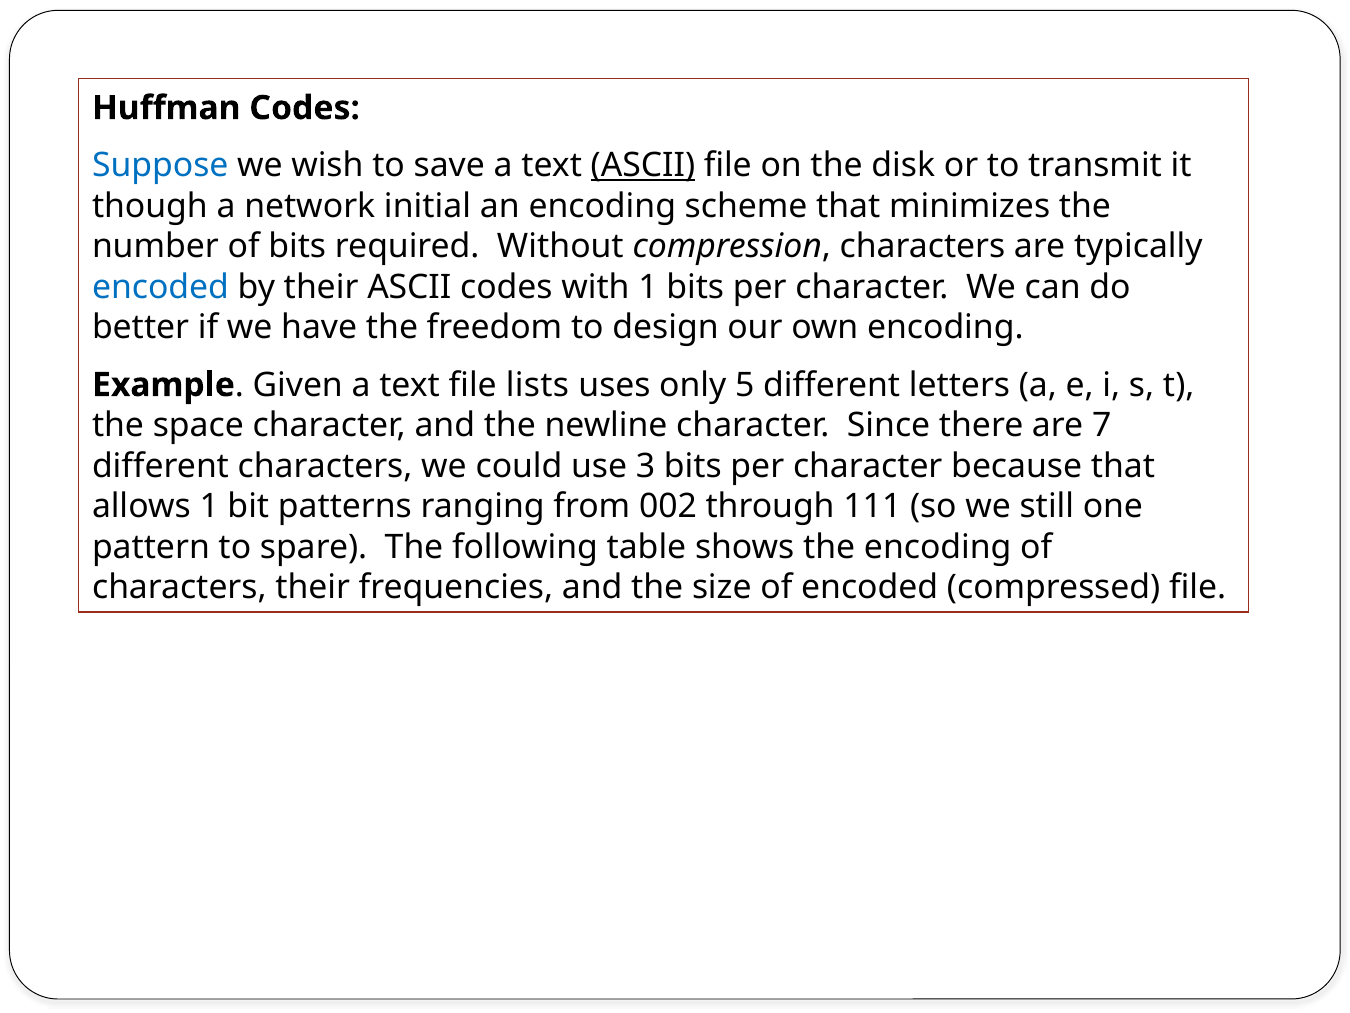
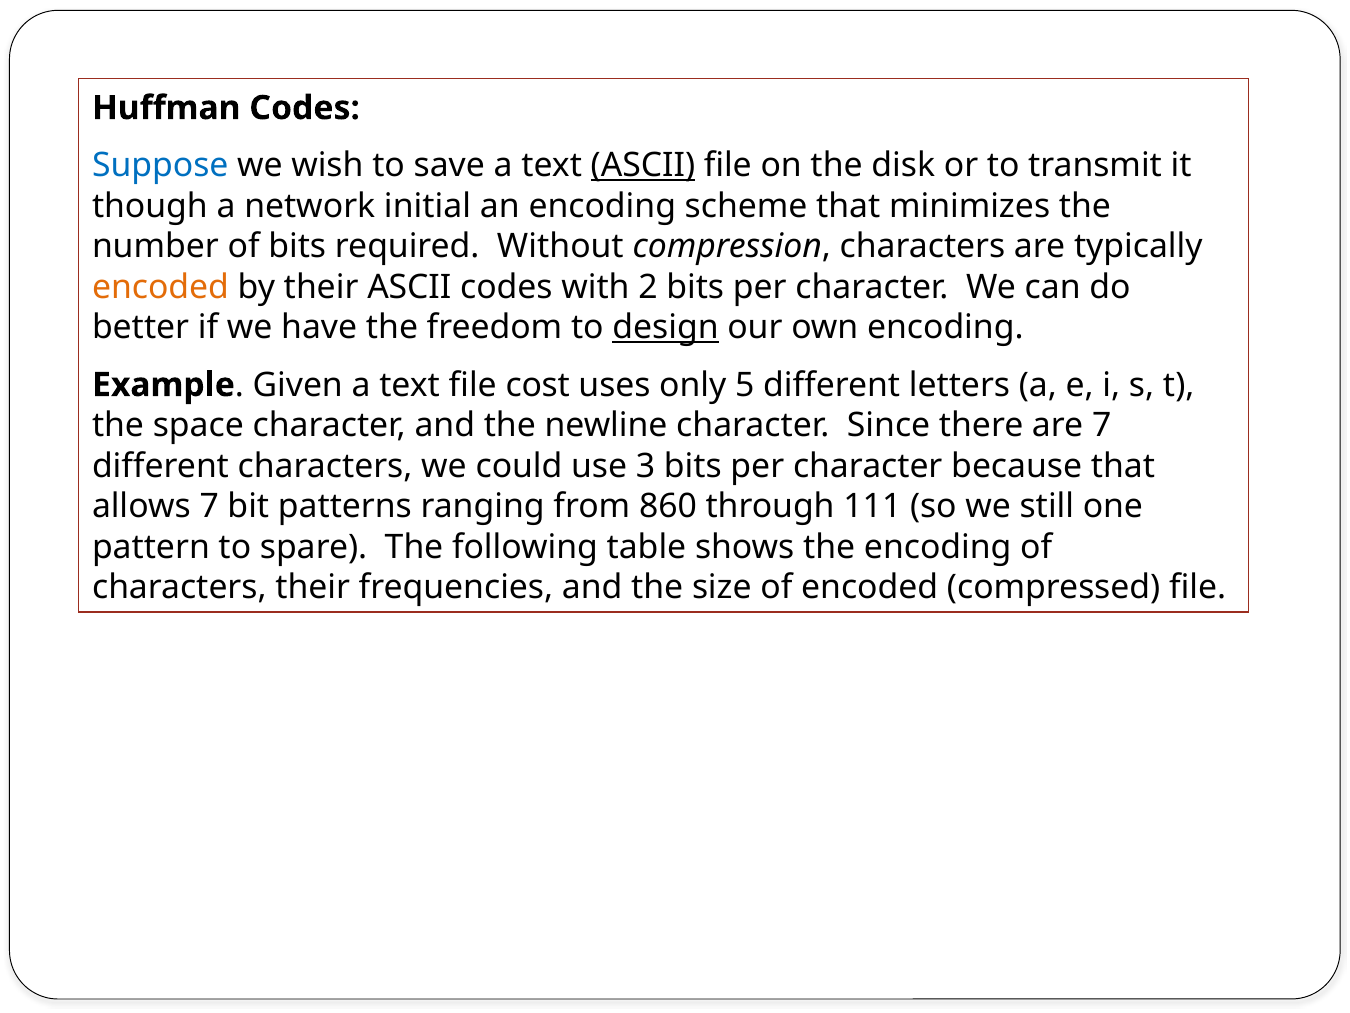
encoded colour: blue -> orange (160, 287)
with 1: 1 -> 2 (648, 287)
design underline: none -> present (666, 327)
lists: lists -> cost (538, 385)
allows 1: 1 -> 7 (209, 506)
002: 002 -> 860 (668, 506)
